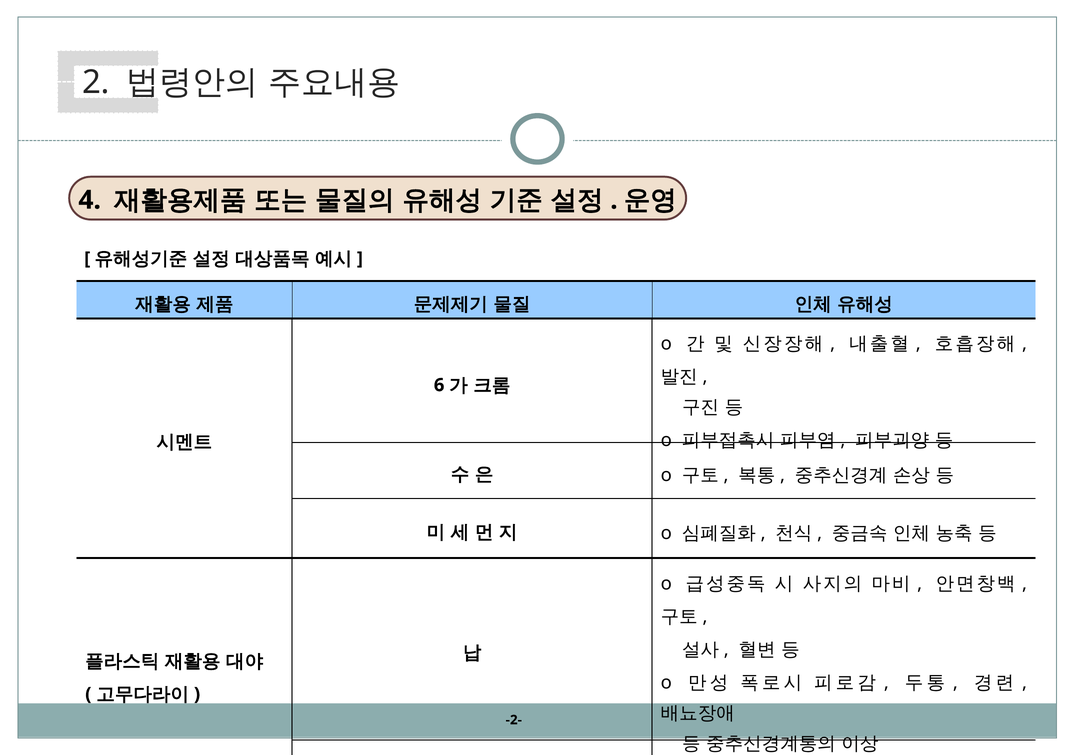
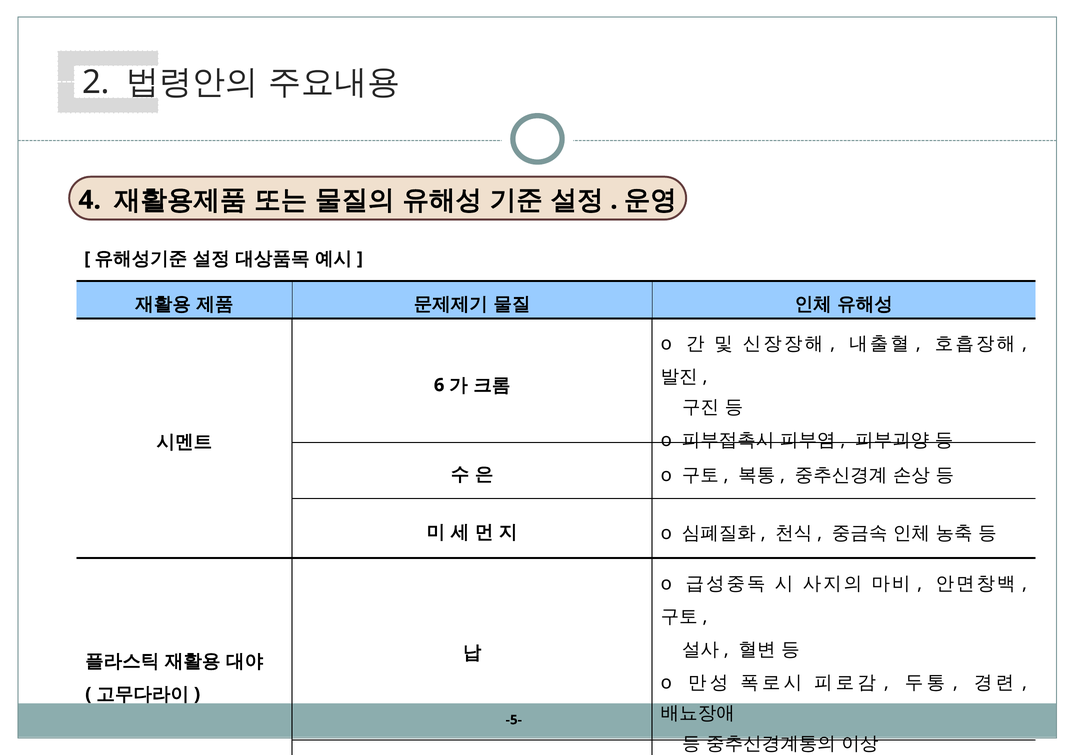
-2-: -2- -> -5- (514, 720)
